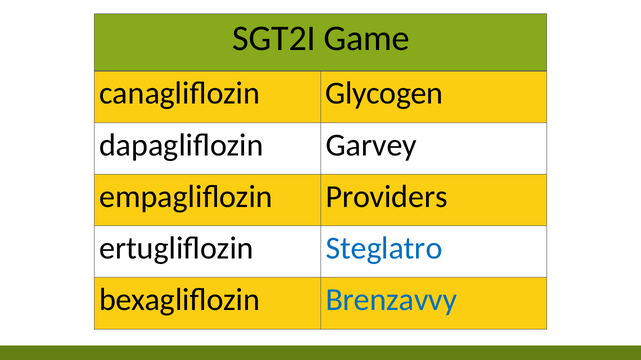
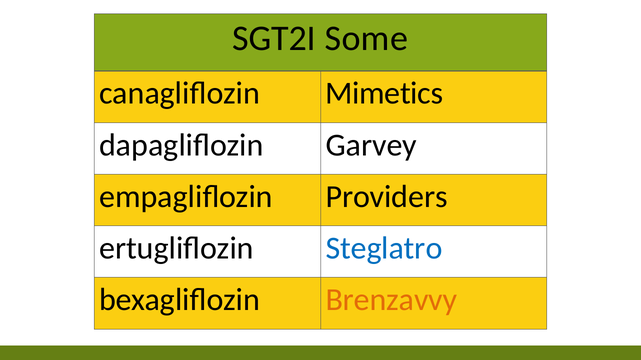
Game: Game -> Some (366, 39)
Glycogen: Glycogen -> Mimetics (384, 93)
Brenzavvy colour: blue -> orange (391, 300)
